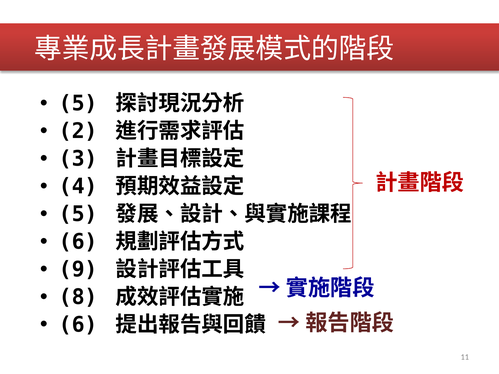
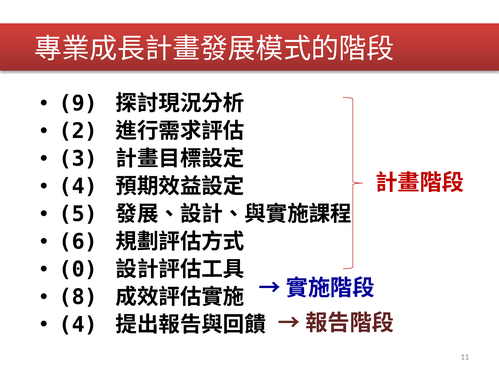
5: 5 -> 9 (78, 104)
9: 9 -> 0 (78, 270)
6: 6 -> 4 (78, 325)
